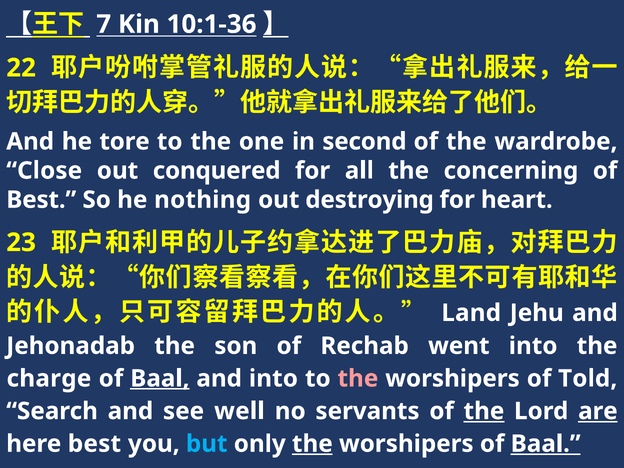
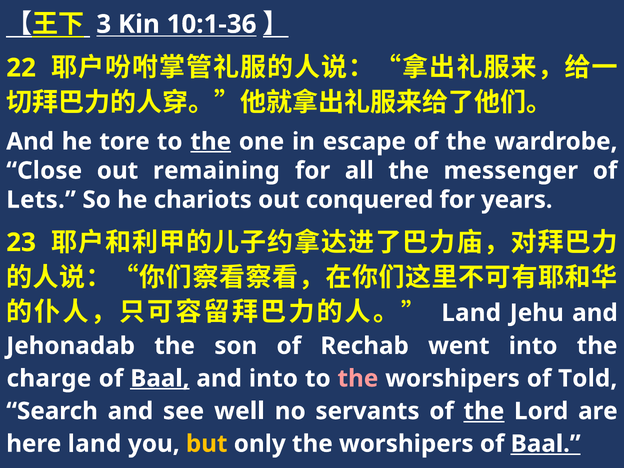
7: 7 -> 3 (104, 24)
the underline: none -> present (211, 142)
second: second -> escape (364, 142)
conquered: conquered -> remaining (216, 171)
concerning: concerning -> messenger (511, 171)
Best: Best -> Lets (41, 200)
nothing: nothing -> chariots (203, 200)
destroying: destroying -> conquered (370, 200)
heart: heart -> years (517, 200)
are underline: present -> none (598, 411)
here best: best -> land (94, 444)
but colour: light blue -> yellow (207, 444)
the underline: present -> none (312, 444)
